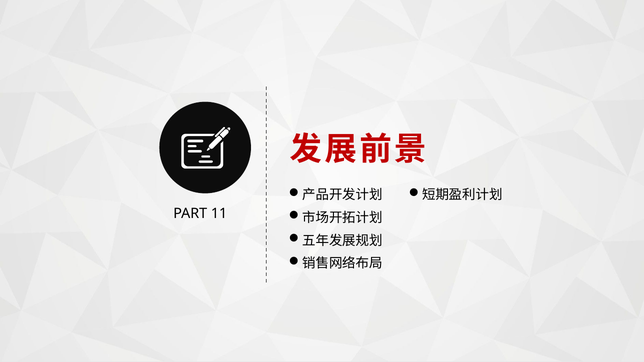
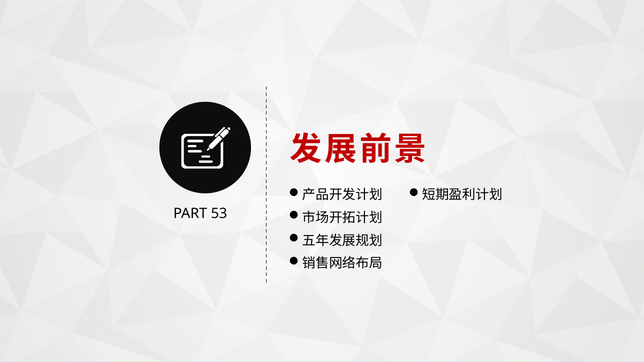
11: 11 -> 53 (219, 214)
